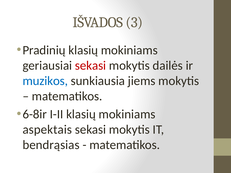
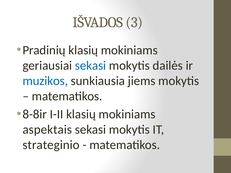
sekasi colour: red -> blue (91, 66)
6-8ir: 6-8ir -> 8-8ir (35, 114)
bendrąsias: bendrąsias -> strateginio (51, 145)
